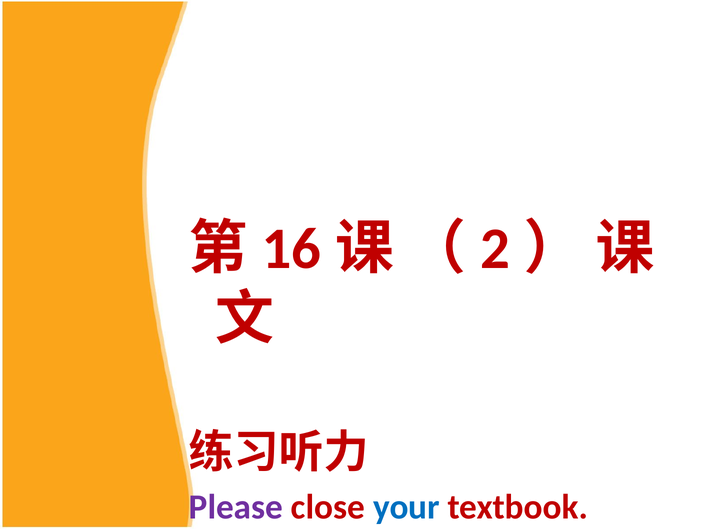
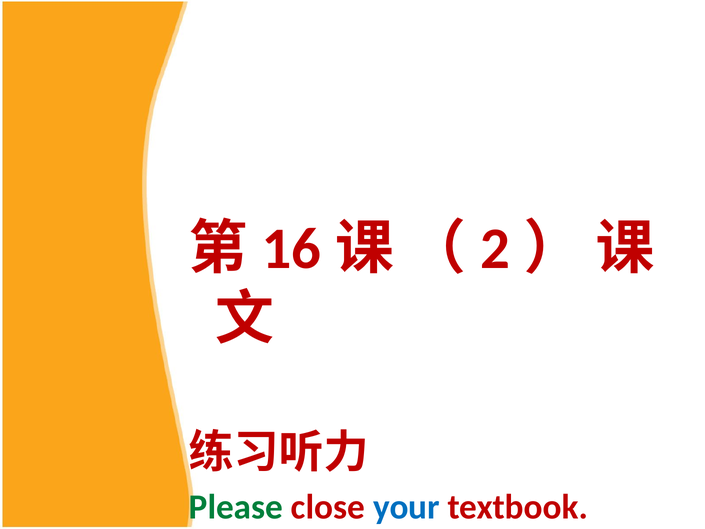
Please colour: purple -> green (236, 507)
